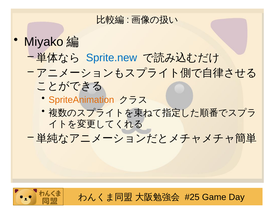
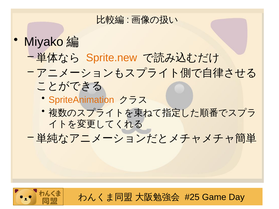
Sprite.new colour: blue -> orange (112, 58)
